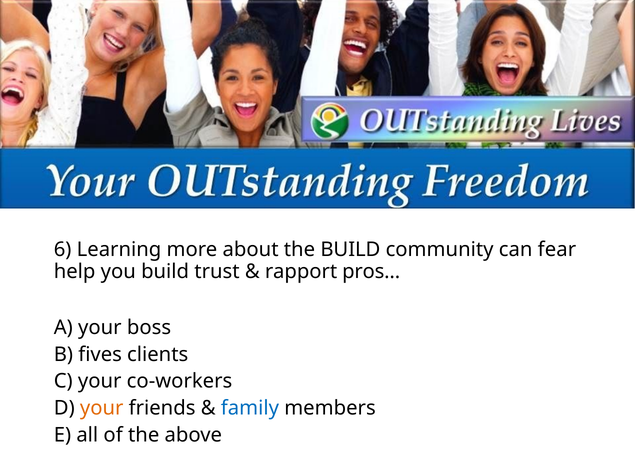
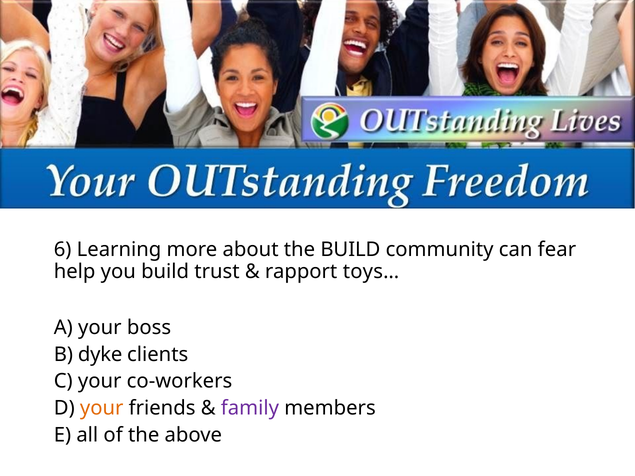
pros…: pros… -> toys… (371, 272)
fives: fives -> dyke (100, 355)
family colour: blue -> purple (250, 408)
